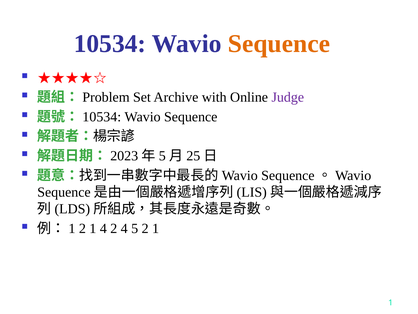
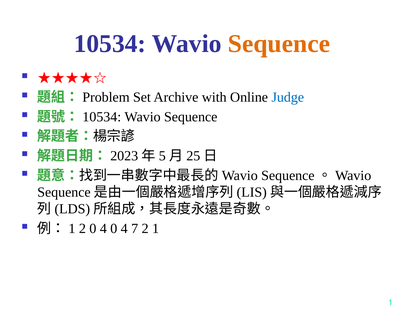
Judge colour: purple -> blue (288, 97)
1: 1 -> 0 (93, 228)
4 2: 2 -> 0 (114, 228)
5: 5 -> 7 (135, 228)
